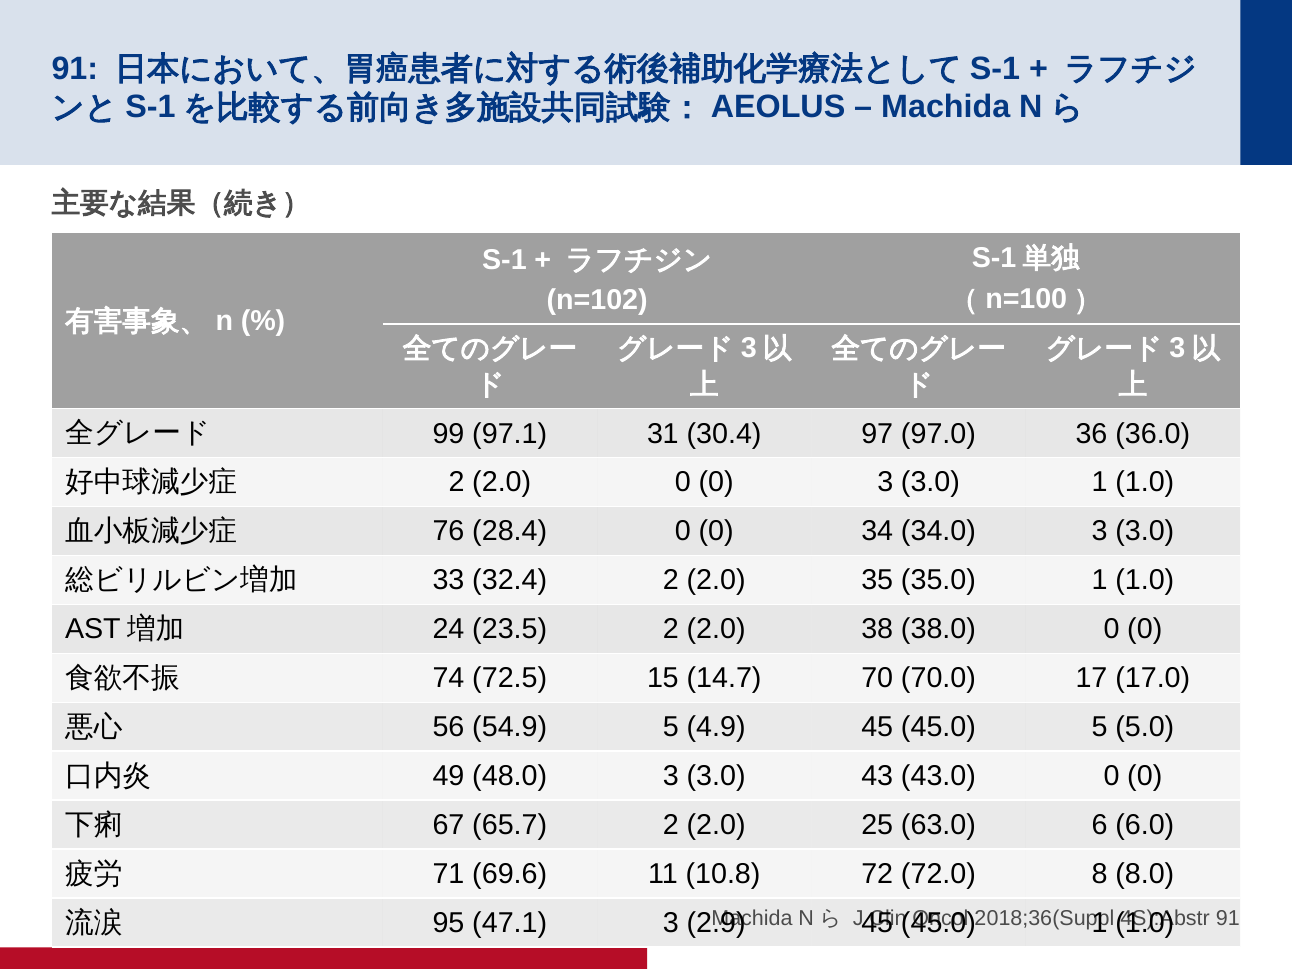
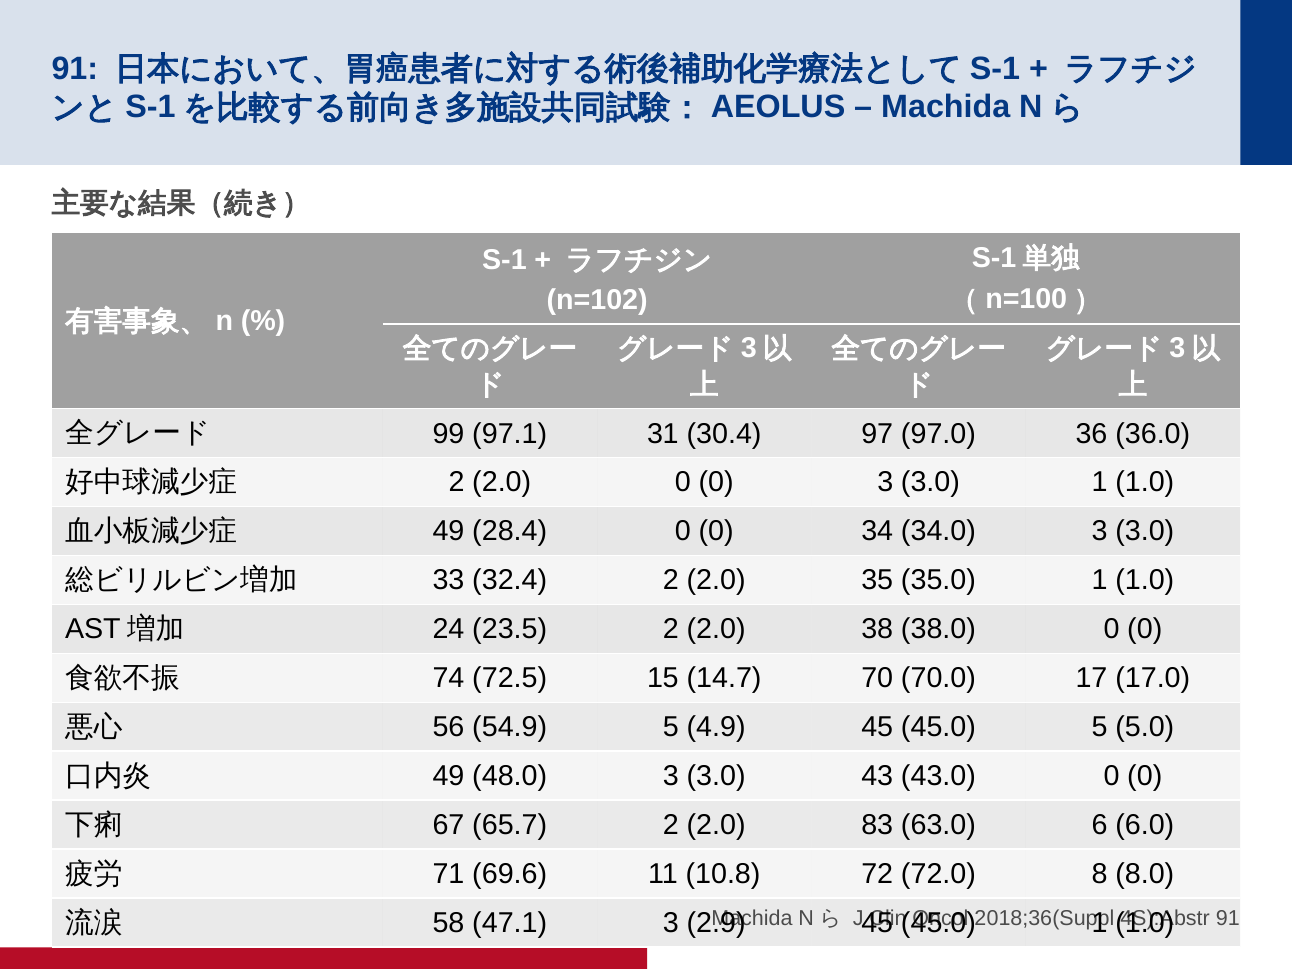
76: 76 -> 49 (449, 531)
25: 25 -> 83 (877, 825)
95: 95 -> 58 (449, 923)
